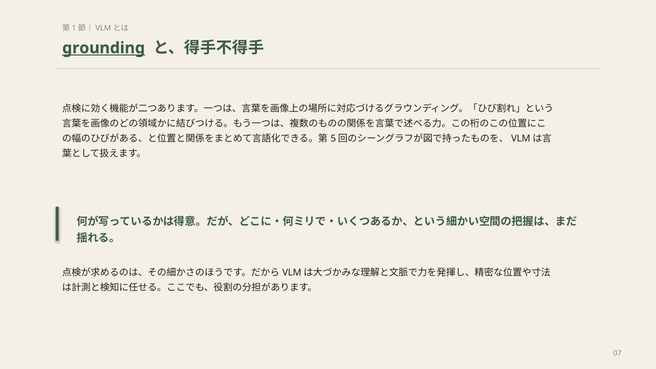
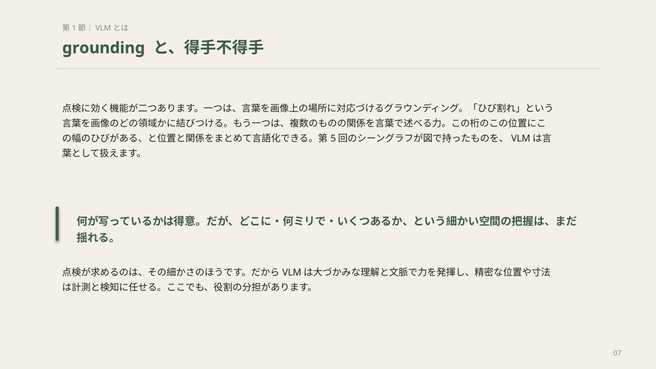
grounding underline: present -> none (104, 48)
